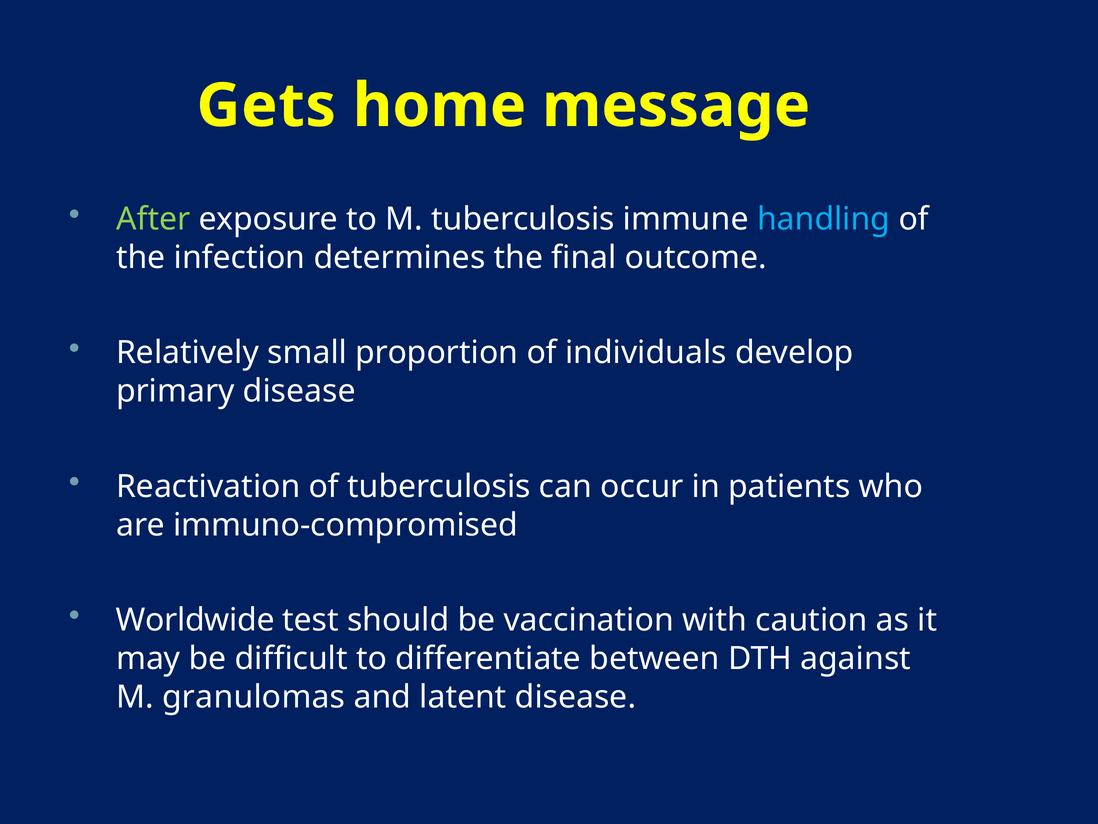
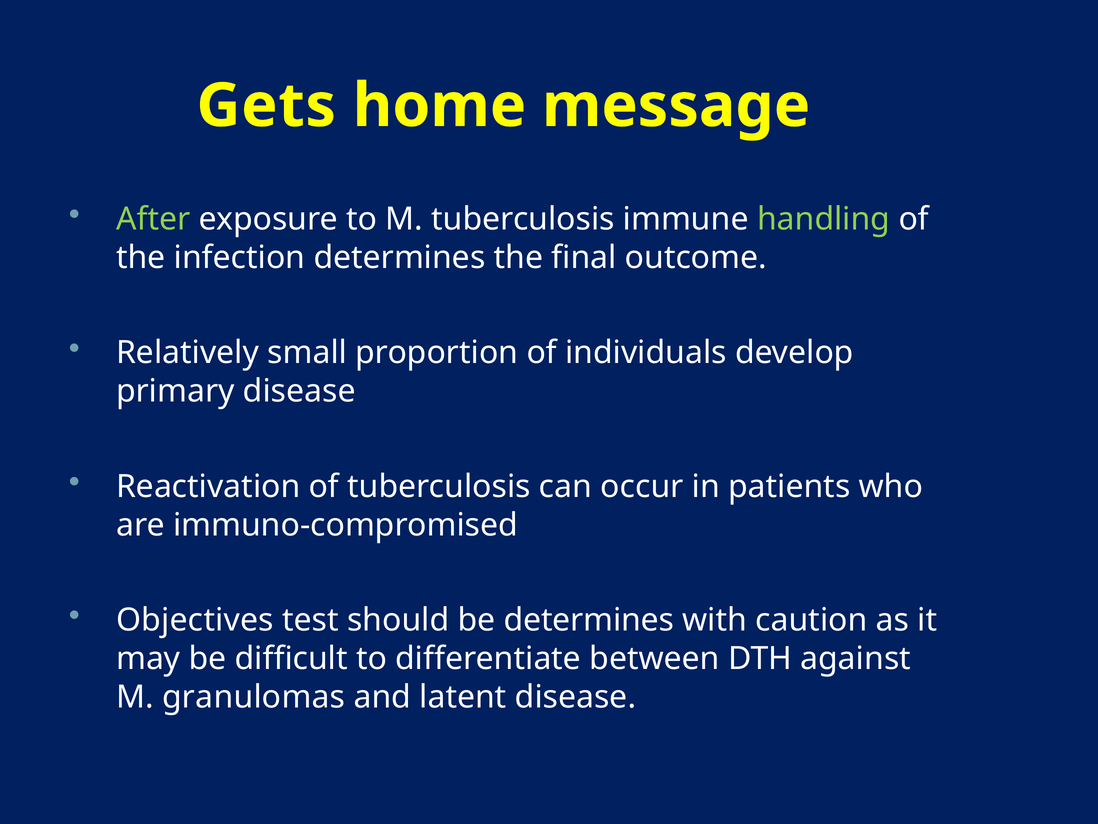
handling colour: light blue -> light green (824, 219)
Worldwide: Worldwide -> Objectives (195, 620)
be vaccination: vaccination -> determines (589, 620)
